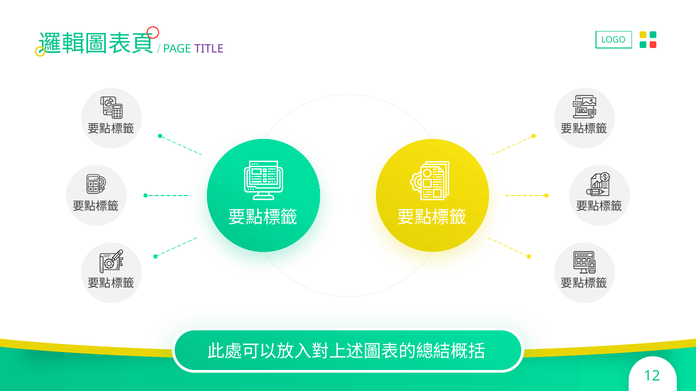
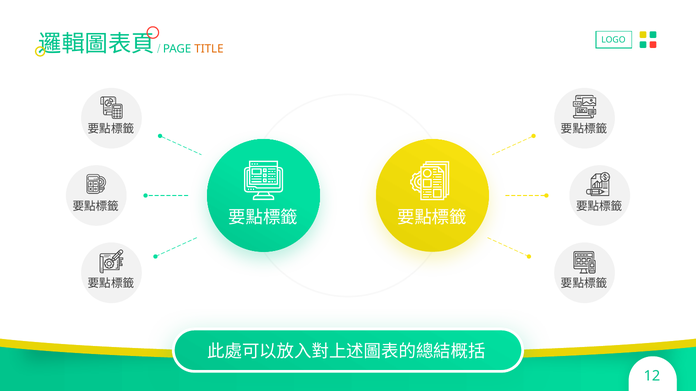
TITLE colour: purple -> orange (209, 49)
